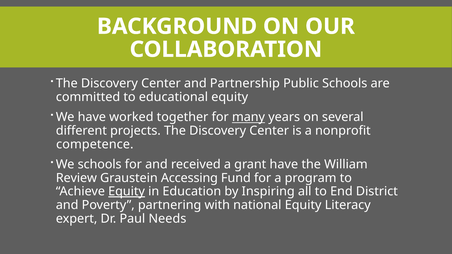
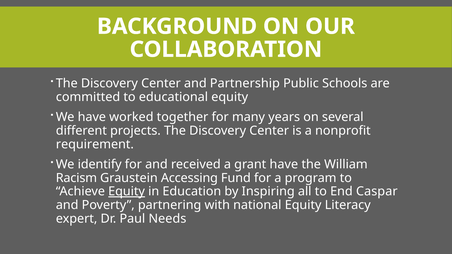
many underline: present -> none (248, 117)
competence: competence -> requirement (95, 144)
We schools: schools -> identify (100, 165)
Review: Review -> Racism (76, 178)
District: District -> Caspar (377, 192)
